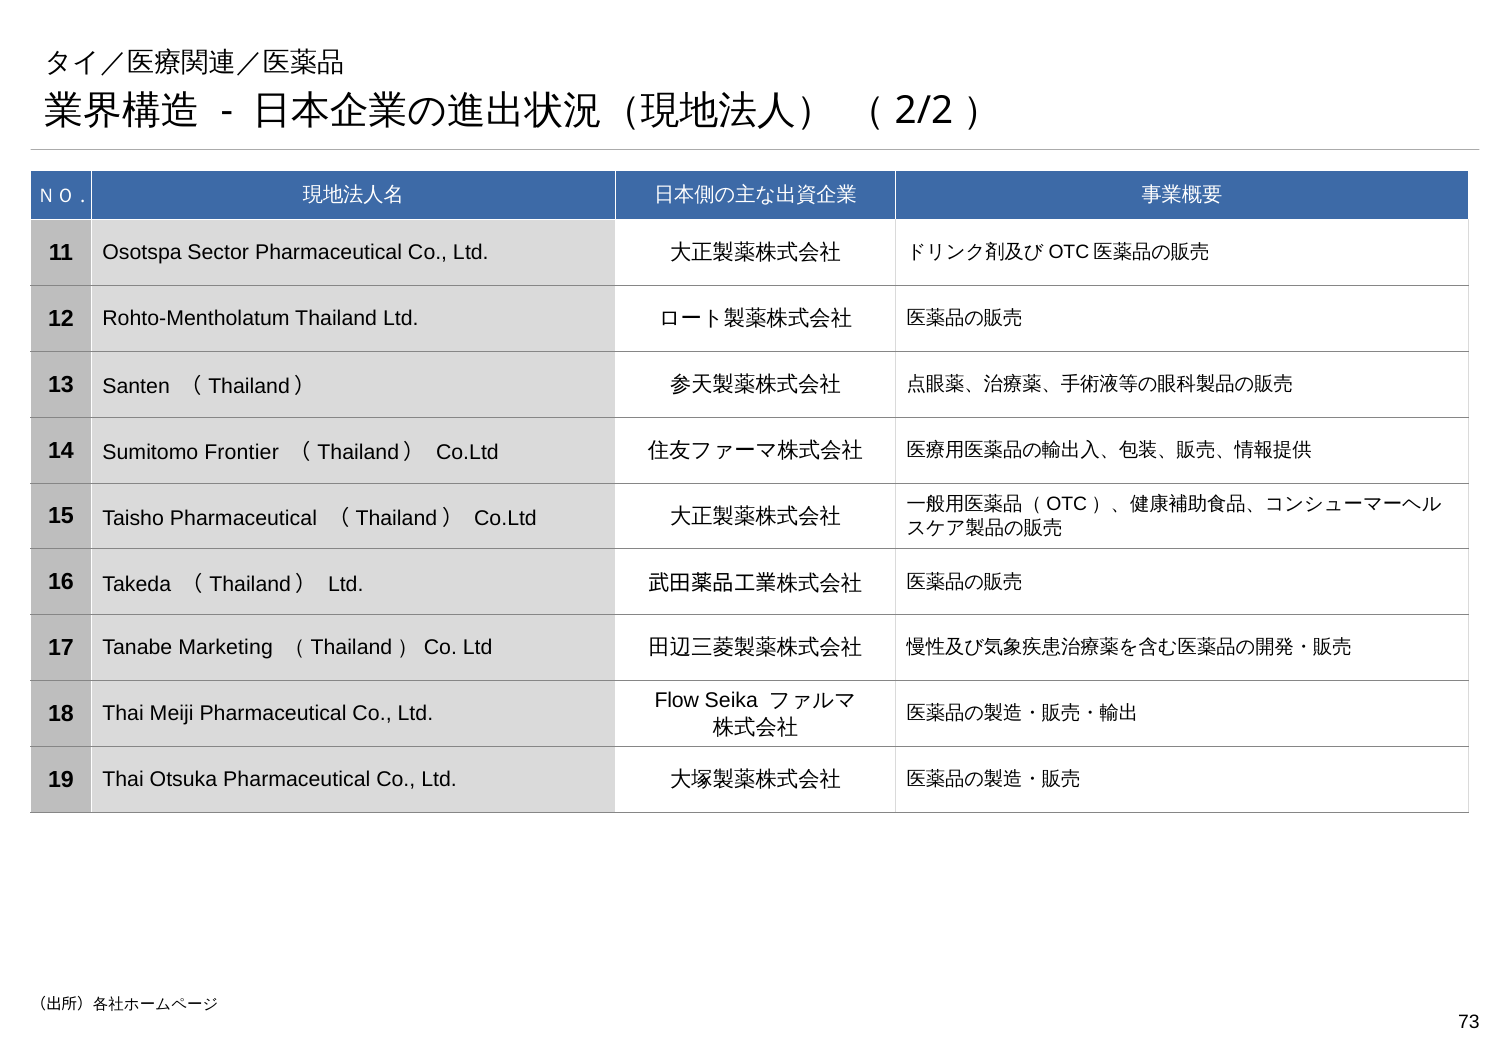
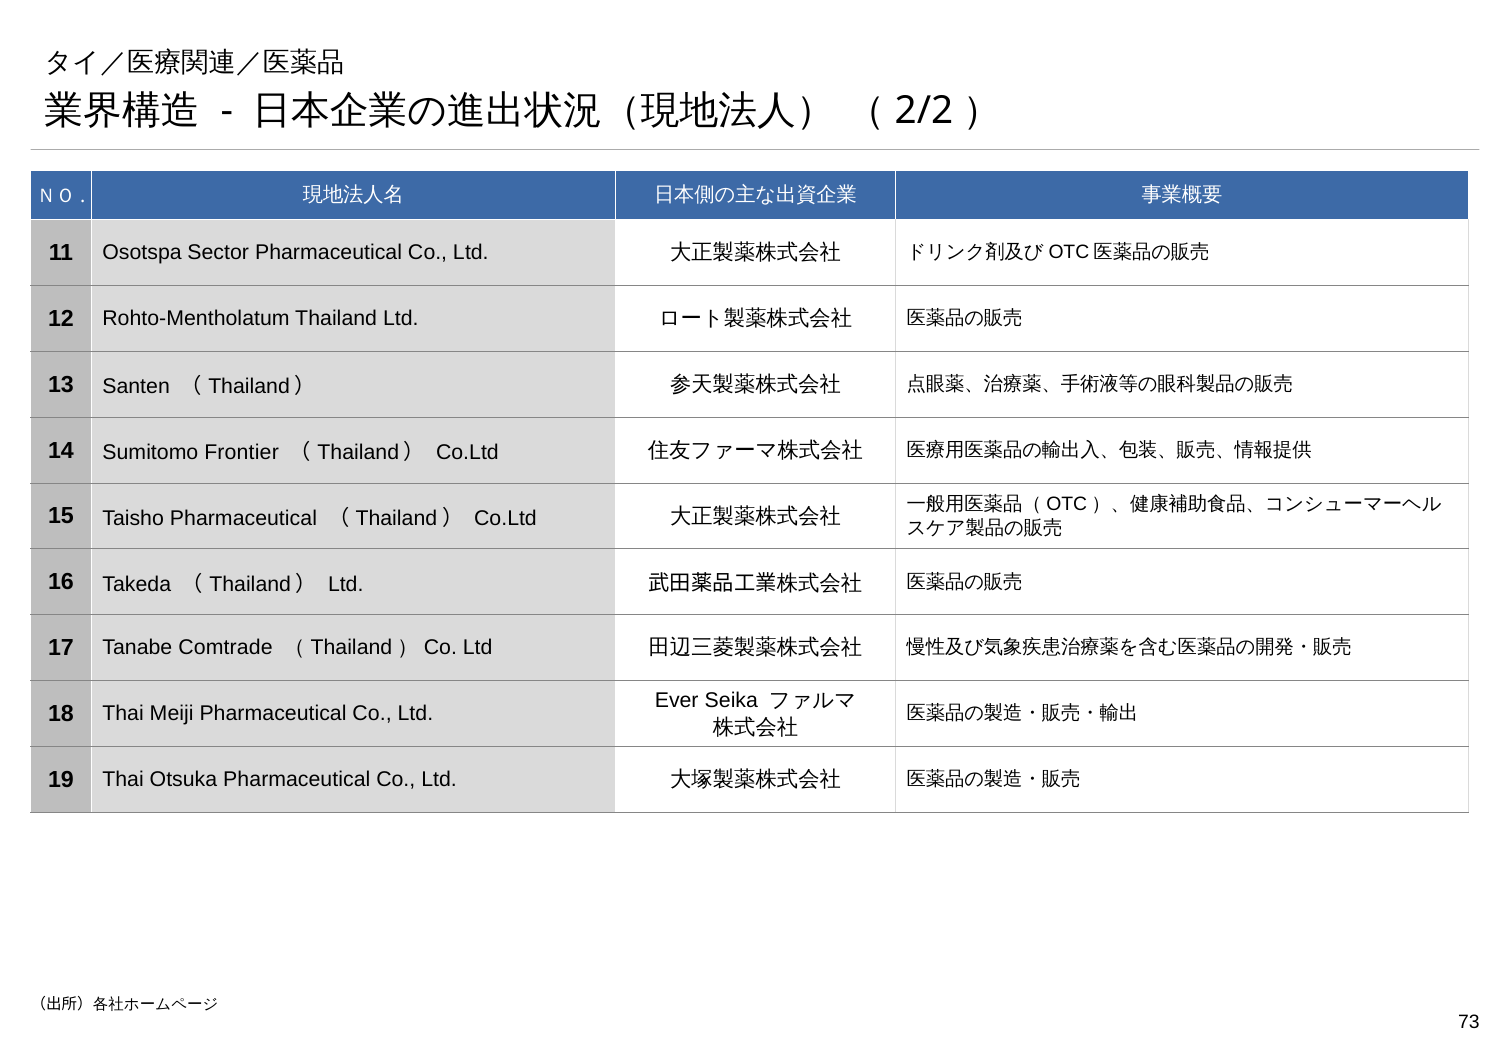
Marketing: Marketing -> Comtrade (226, 648)
Flow: Flow -> Ever (677, 700)
